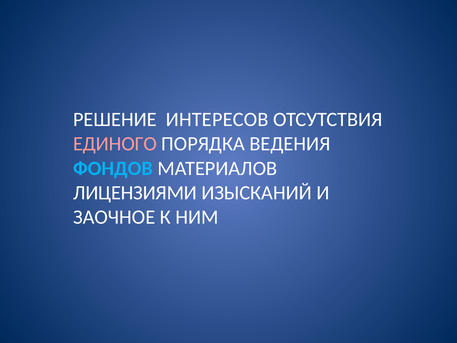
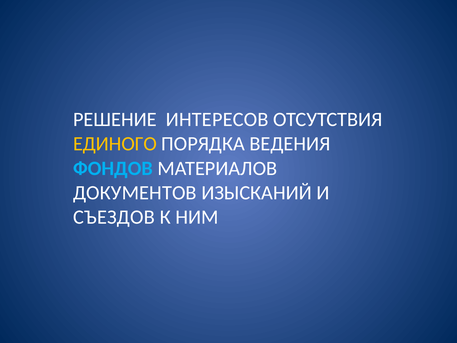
ЕДИНОГО colour: pink -> yellow (115, 144)
ЛИЦЕНЗИЯМИ: ЛИЦЕНЗИЯМИ -> ДОКУМЕНТОВ (135, 193)
ЗАОЧНОЕ: ЗАОЧНОЕ -> СЪЕЗДОВ (114, 217)
